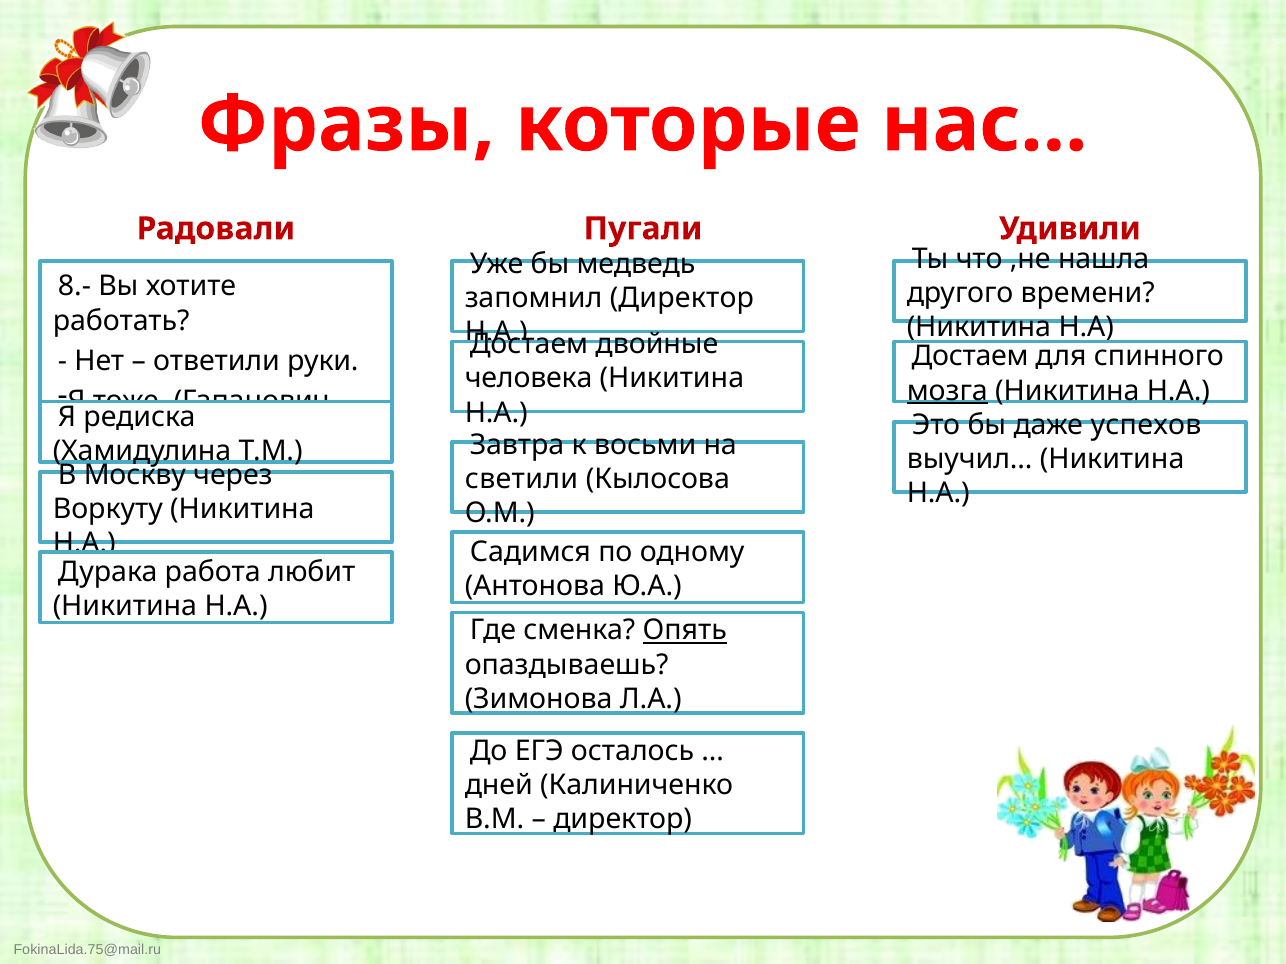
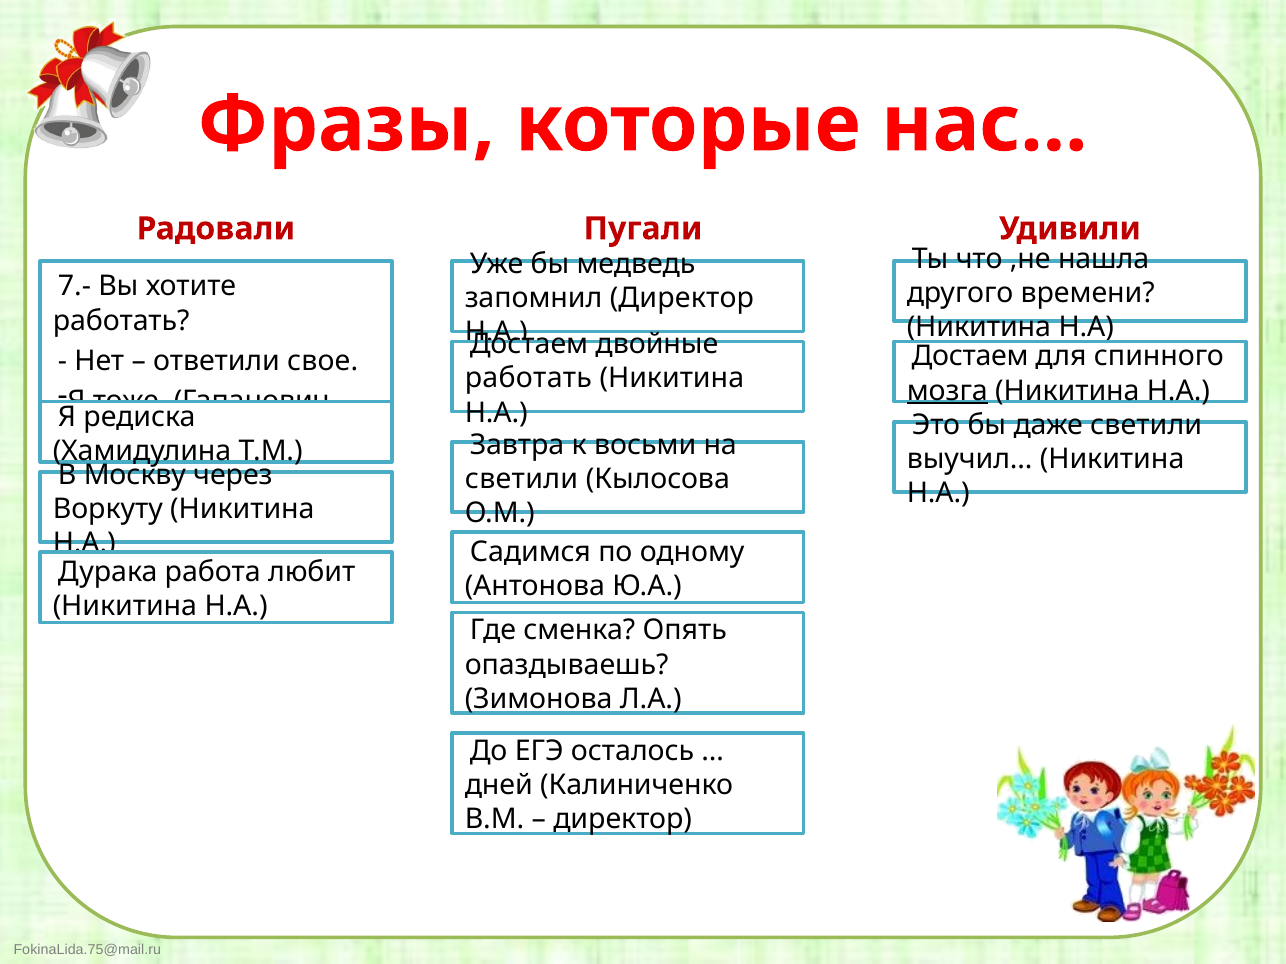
8.-: 8.- -> 7.- (74, 287)
руки: руки -> свое (323, 361)
человека: человека -> работать (528, 379)
даже успехов: успехов -> светили (1146, 425)
Опять underline: present -> none (685, 631)
